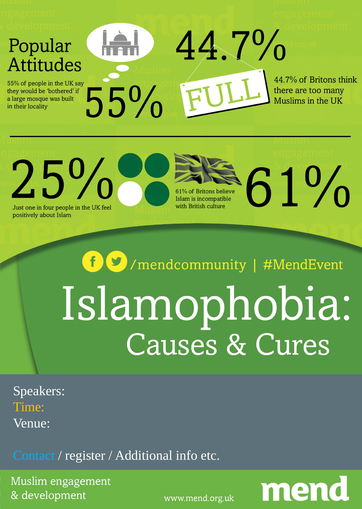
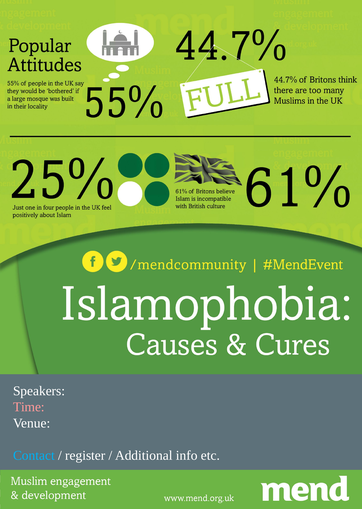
Time colour: yellow -> pink (29, 406)
